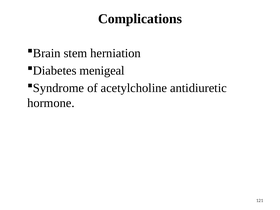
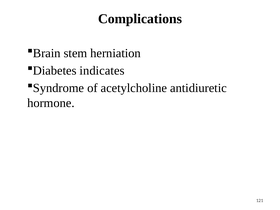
menigeal: menigeal -> indicates (102, 71)
